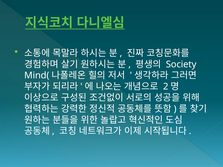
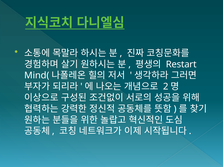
Society: Society -> Restart (181, 64)
